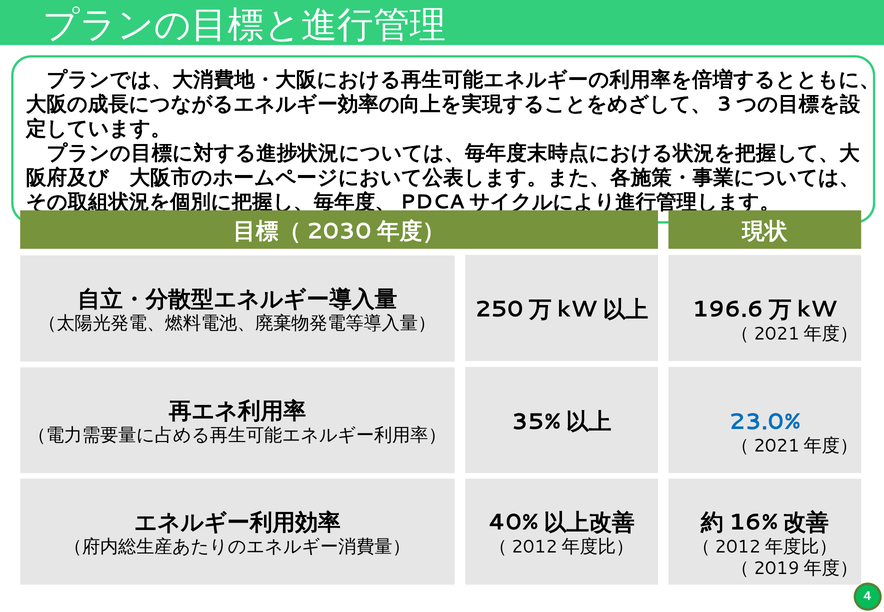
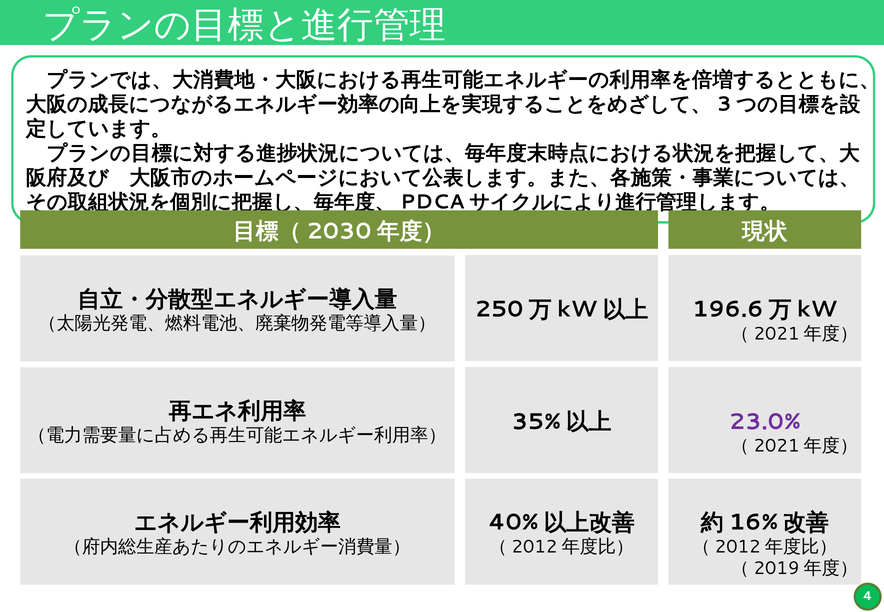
23.0% colour: blue -> purple (765, 422)
